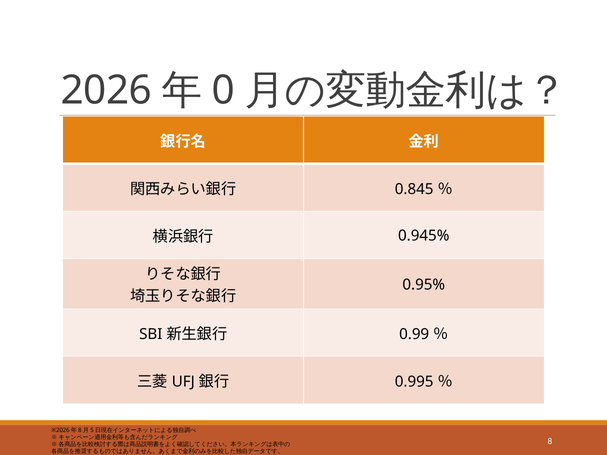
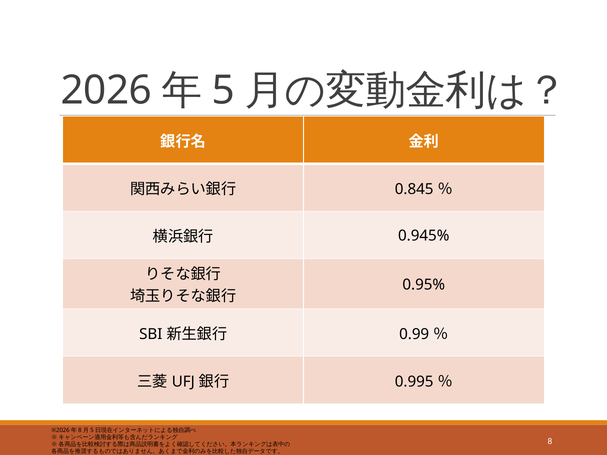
0: 0 -> 5 (223, 91)
